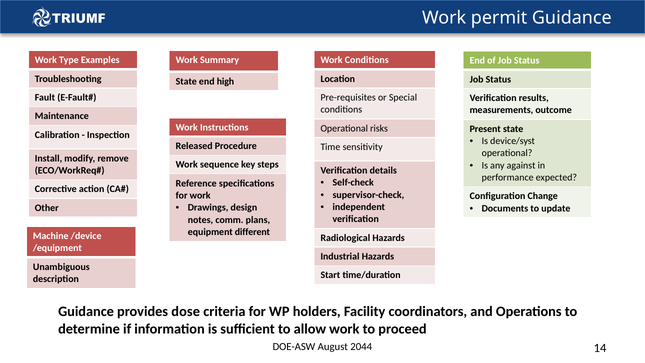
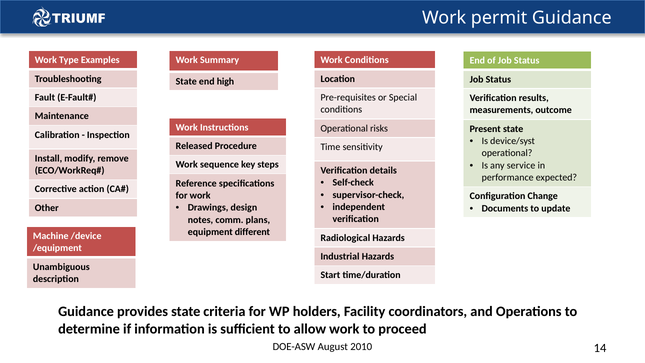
against: against -> service (521, 165)
provides dose: dose -> state (186, 312)
2044: 2044 -> 2010 (361, 347)
